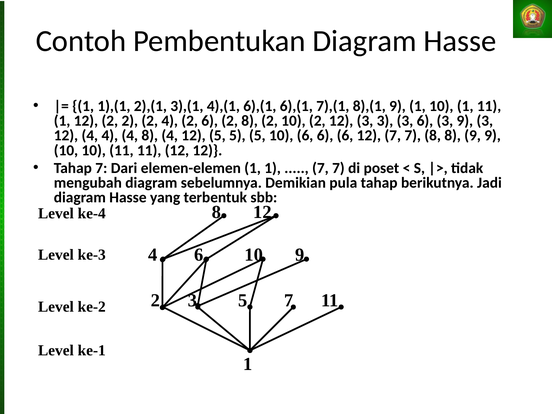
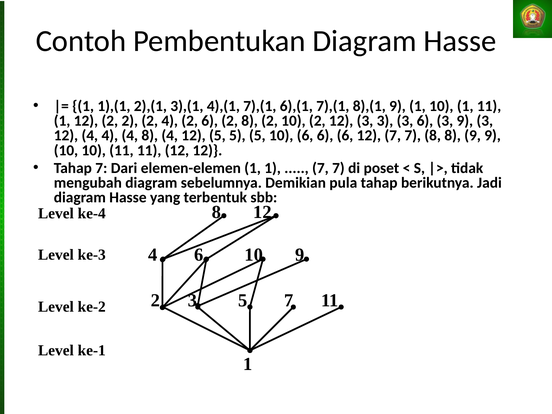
4),(1 6),(1: 6),(1 -> 7),(1 (260, 106)
